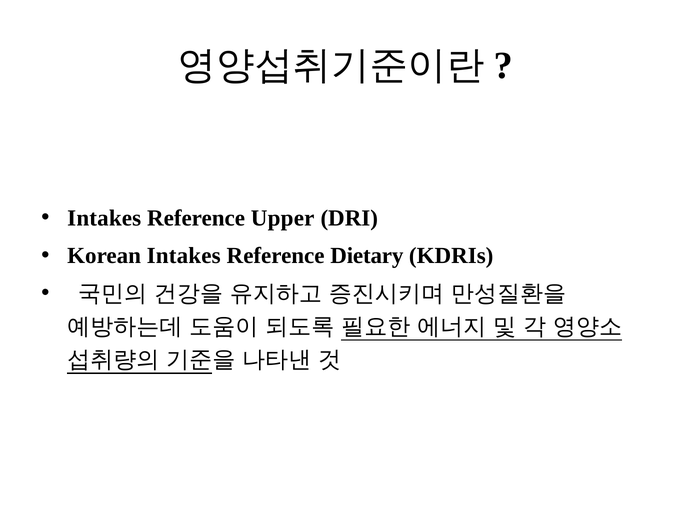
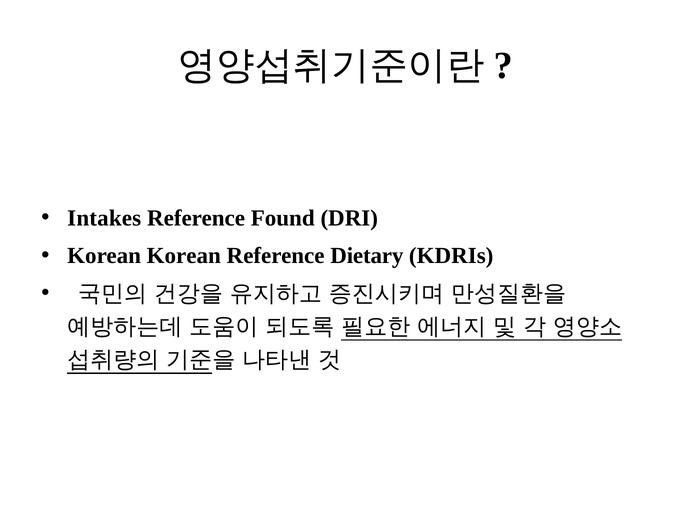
Upper: Upper -> Found (283, 218)
Korean Intakes: Intakes -> Korean (184, 256)
